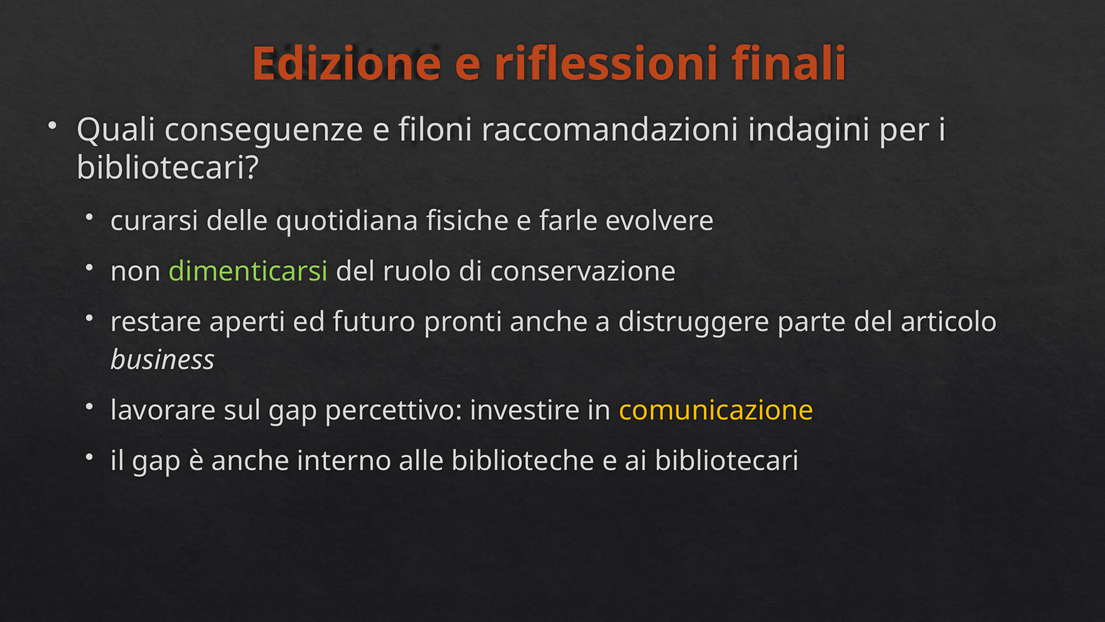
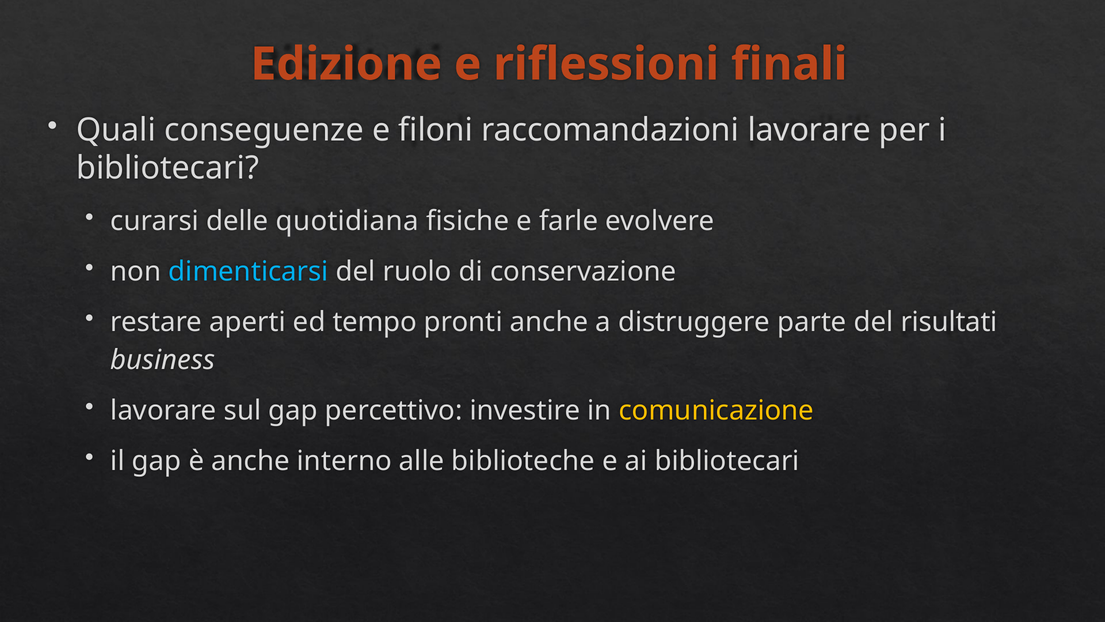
raccomandazioni indagini: indagini -> lavorare (809, 130)
dimenticarsi colour: light green -> light blue (249, 271)
futuro: futuro -> tempo (375, 322)
articolo: articolo -> risultati (949, 322)
